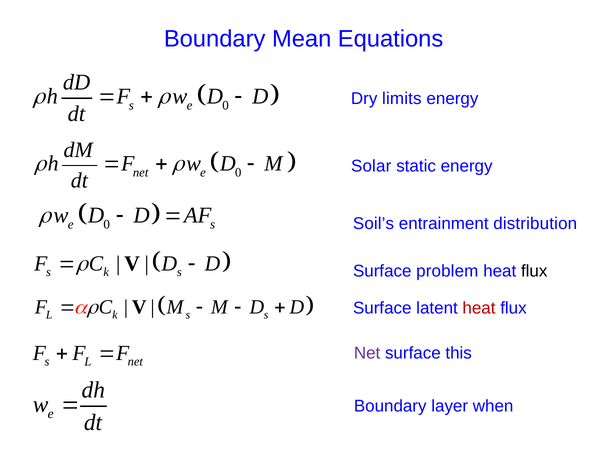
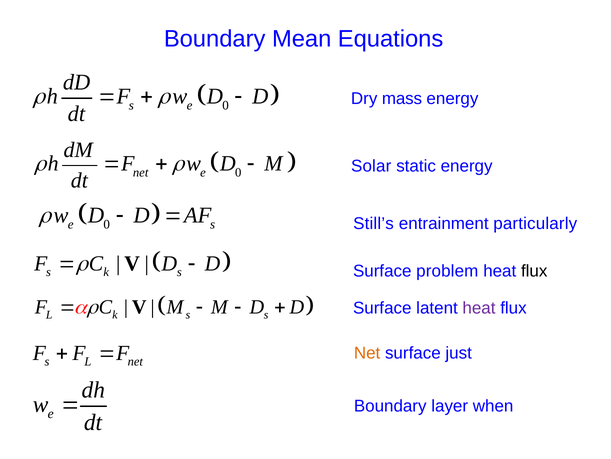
limits: limits -> mass (402, 98)
Soil’s: Soil’s -> Still’s (373, 223)
distribution: distribution -> particularly (535, 223)
heat colour: red -> purple (479, 308)
Net colour: purple -> orange (367, 353)
this: this -> just (459, 353)
